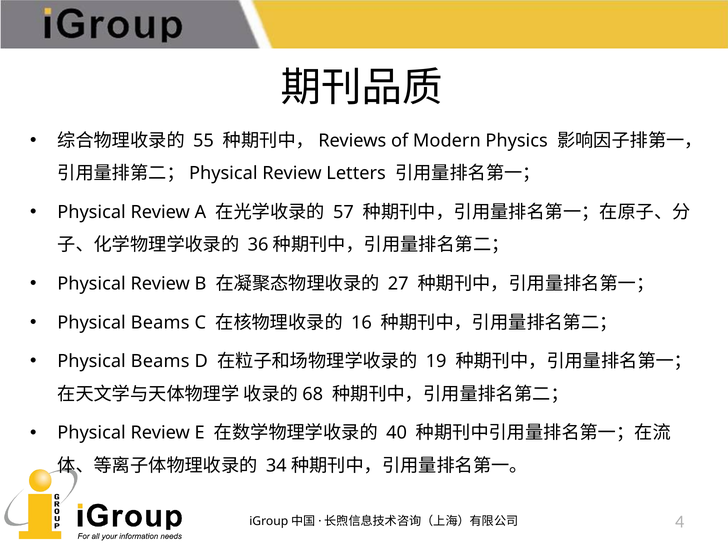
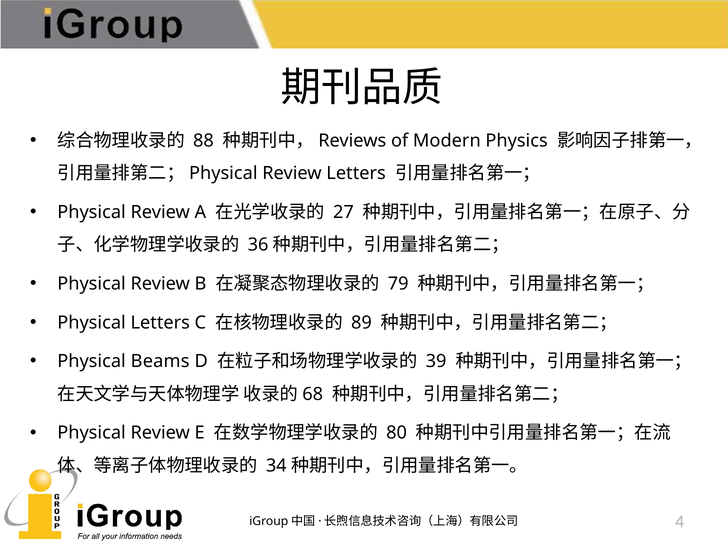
55: 55 -> 88 (204, 141)
57: 57 -> 27 (343, 212)
27: 27 -> 79 (398, 284)
Beams: Beams -> Letters (160, 323)
16: 16 -> 89 (361, 323)
19: 19 -> 39 (436, 361)
40: 40 -> 80 (397, 433)
